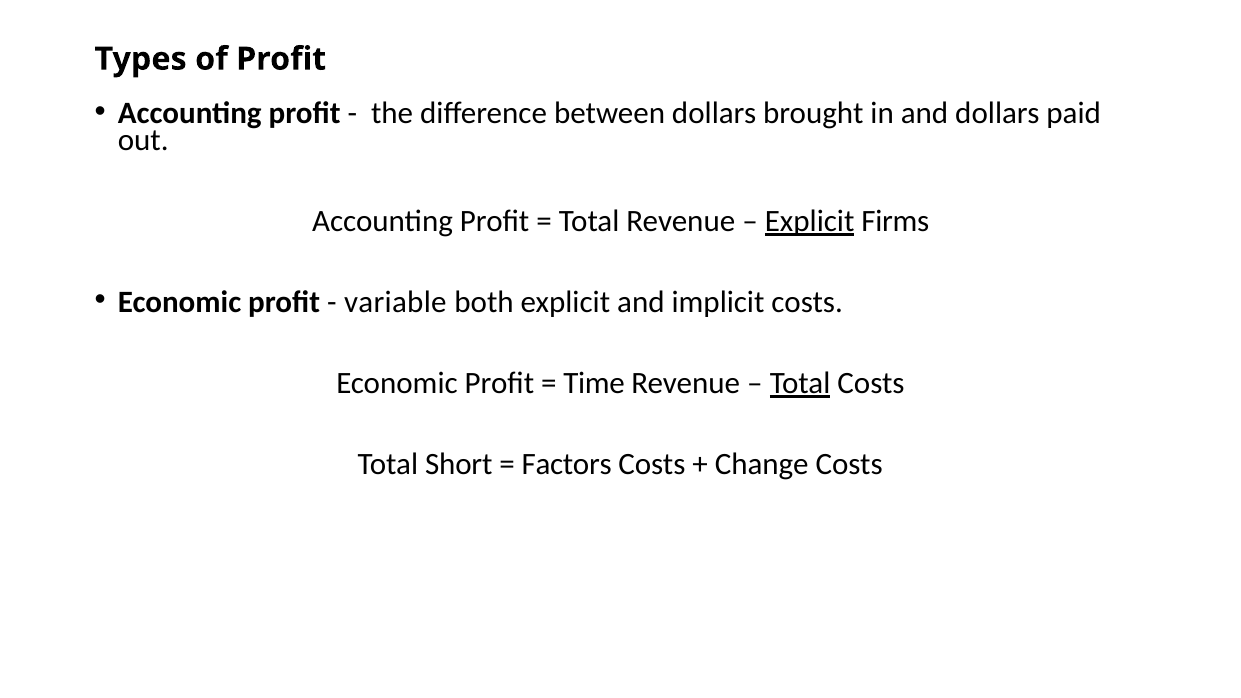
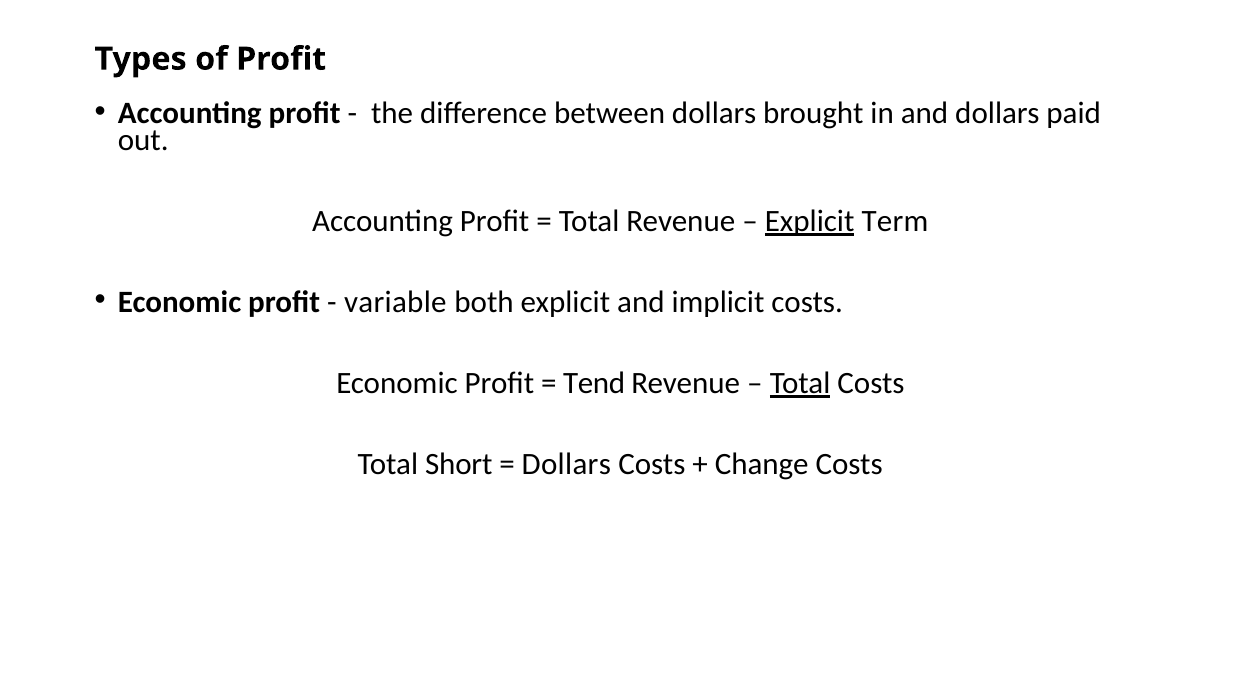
Firms: Firms -> Term (895, 221)
Time: Time -> Tend (594, 383)
Factors: Factors -> Dollars (566, 464)
